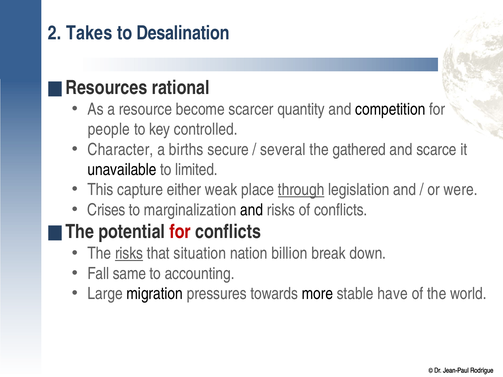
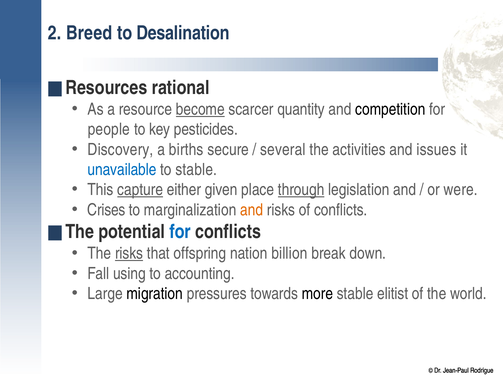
Takes: Takes -> Breed (89, 33)
become underline: none -> present (200, 109)
controlled: controlled -> pesticides (206, 129)
Character: Character -> Discovery (120, 150)
gathered: gathered -> activities (359, 150)
scarce: scarce -> issues (436, 150)
unavailable colour: black -> blue (122, 170)
to limited: limited -> stable (196, 170)
capture underline: none -> present (140, 190)
weak: weak -> given (221, 190)
and colour: black -> orange (252, 210)
for colour: red -> blue (180, 232)
situation: situation -> offspring (200, 254)
same: same -> using (129, 274)
have: have -> elitist (393, 294)
